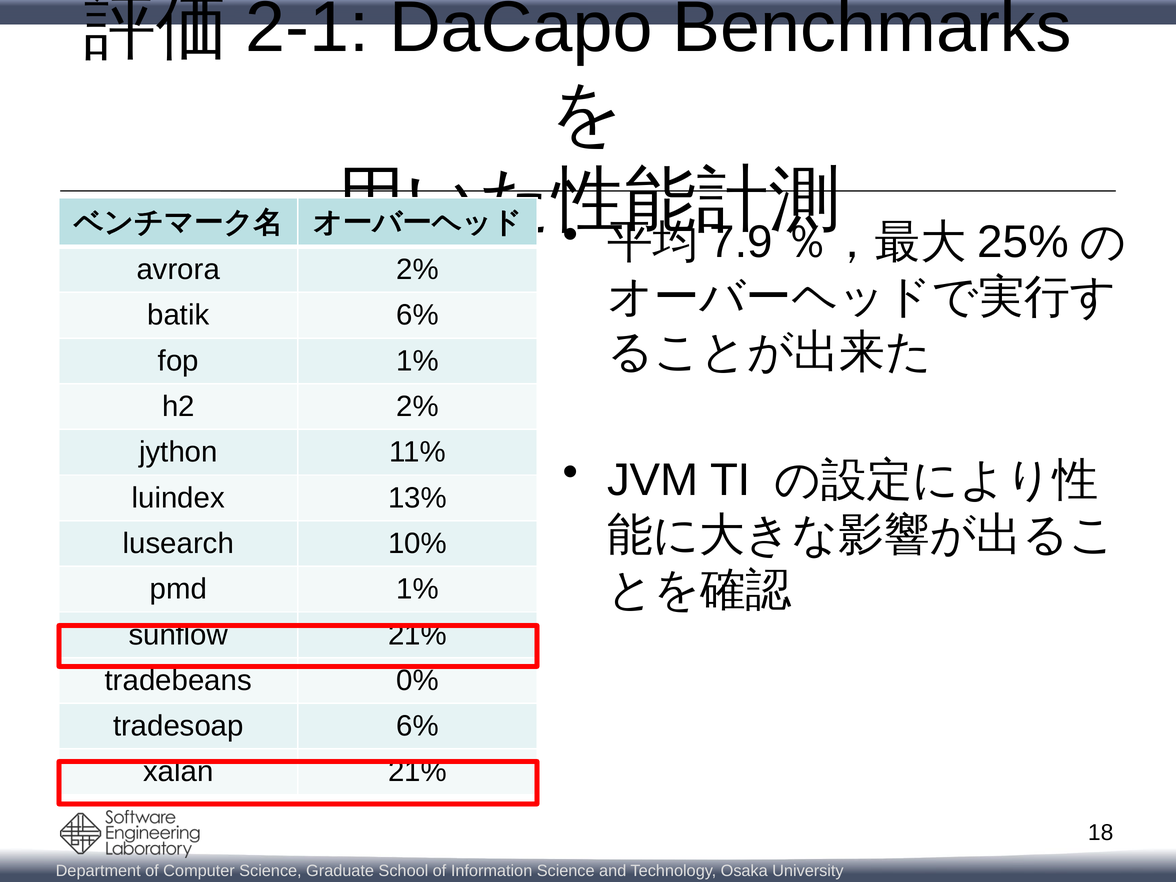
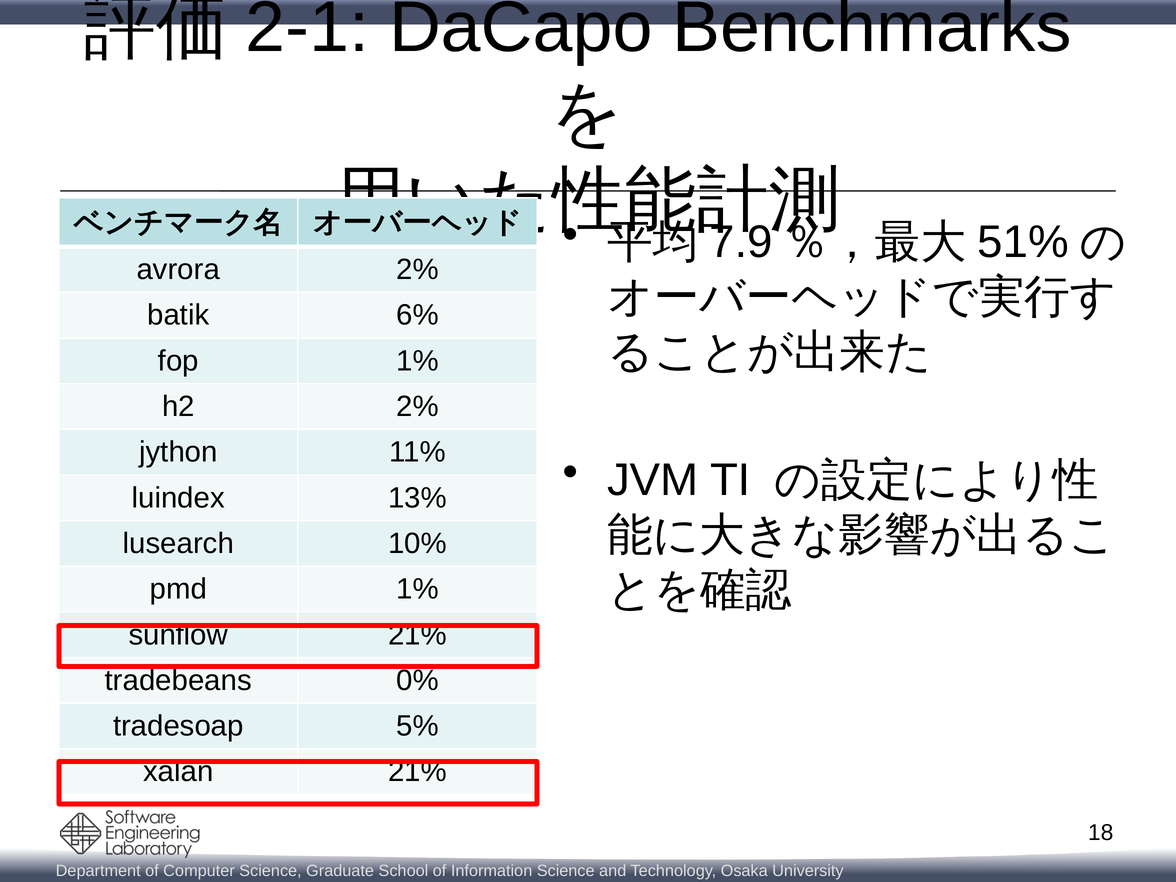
25%: 25% -> 51% (1023, 242)
tradesoap 6%: 6% -> 5% (418, 726)
